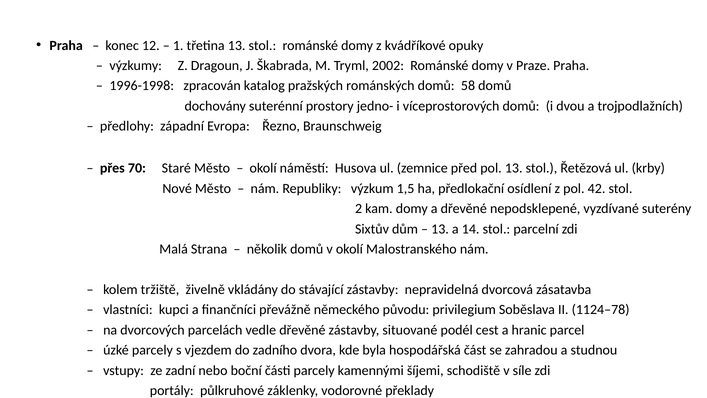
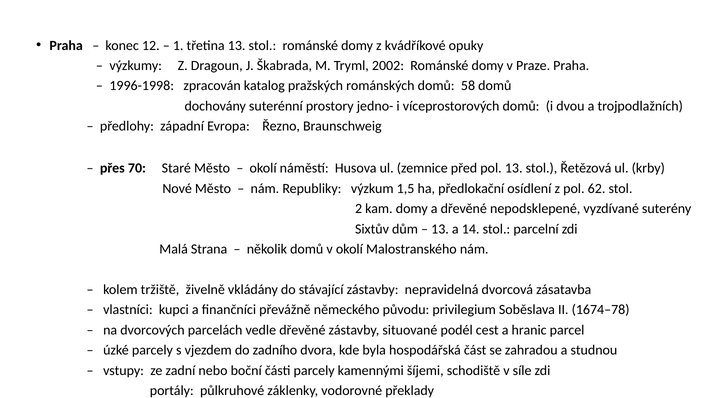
42: 42 -> 62 (597, 188)
1124–78: 1124–78 -> 1674–78 (601, 310)
